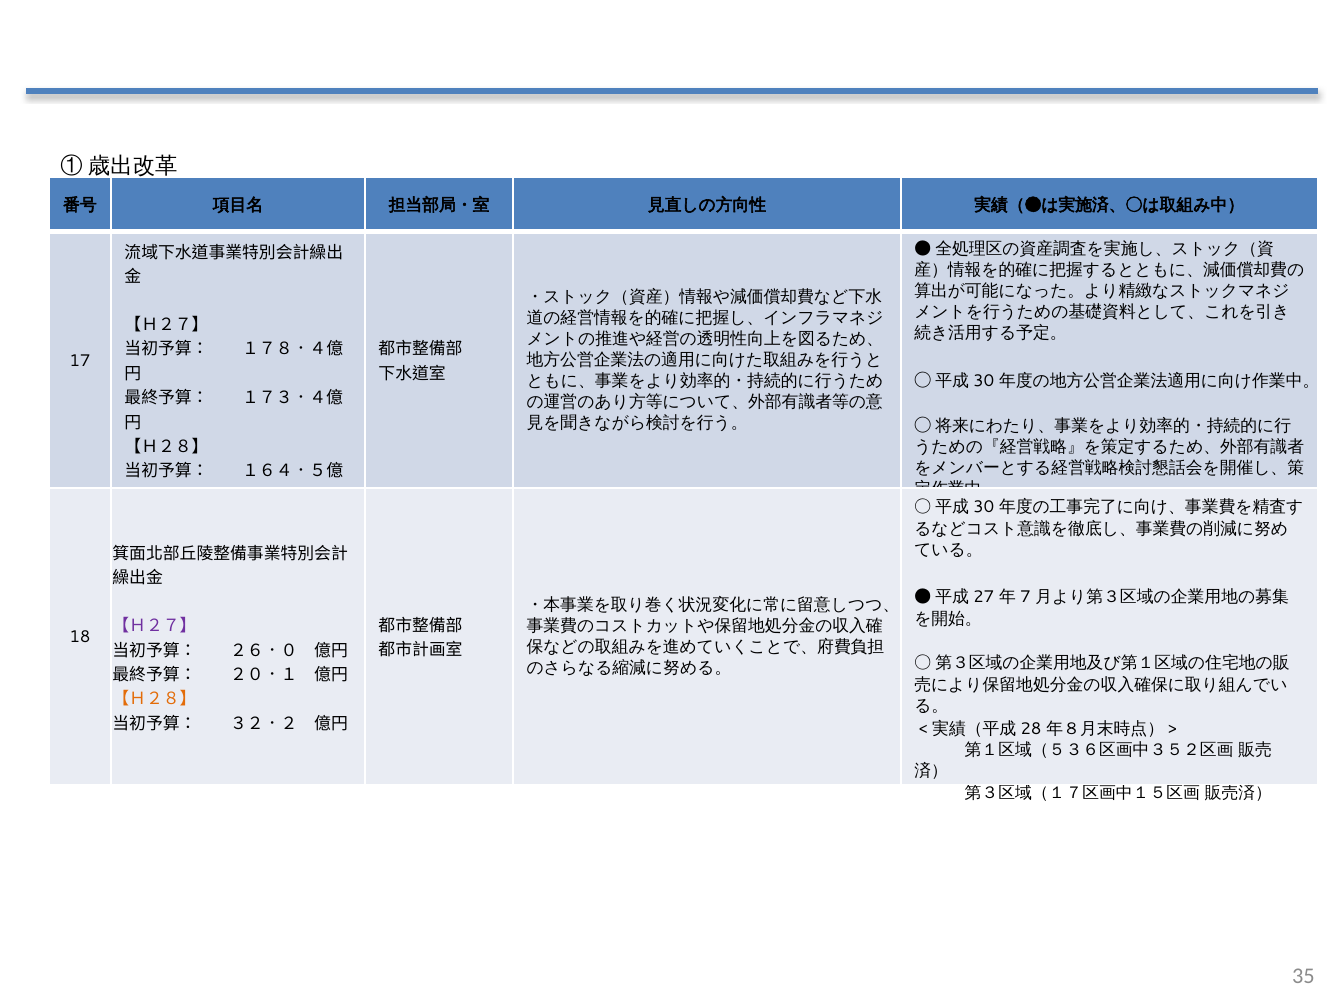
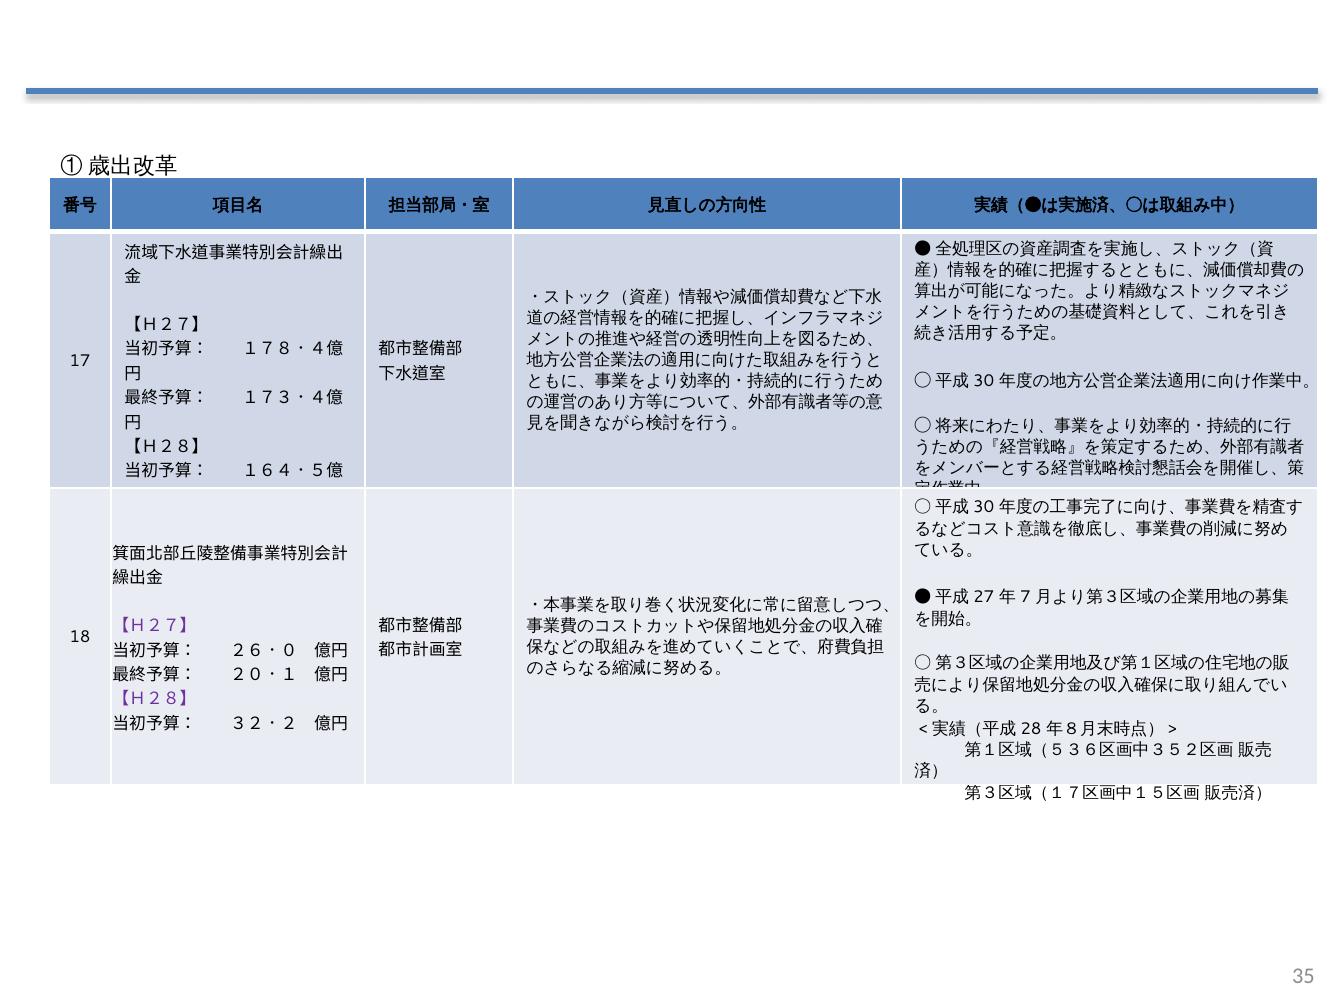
【Ｈ２８】 colour: orange -> purple (154, 699)
